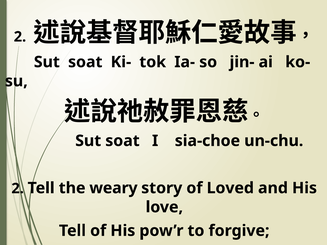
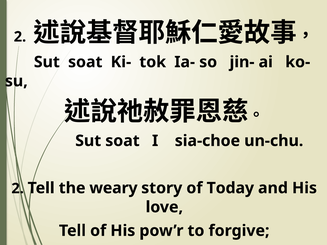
Loved: Loved -> Today (230, 188)
